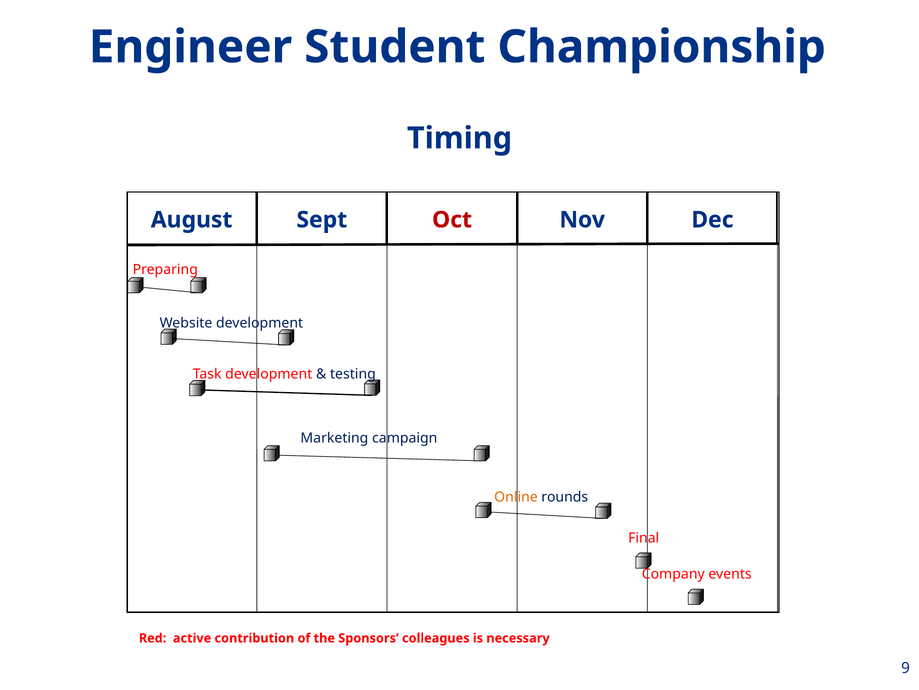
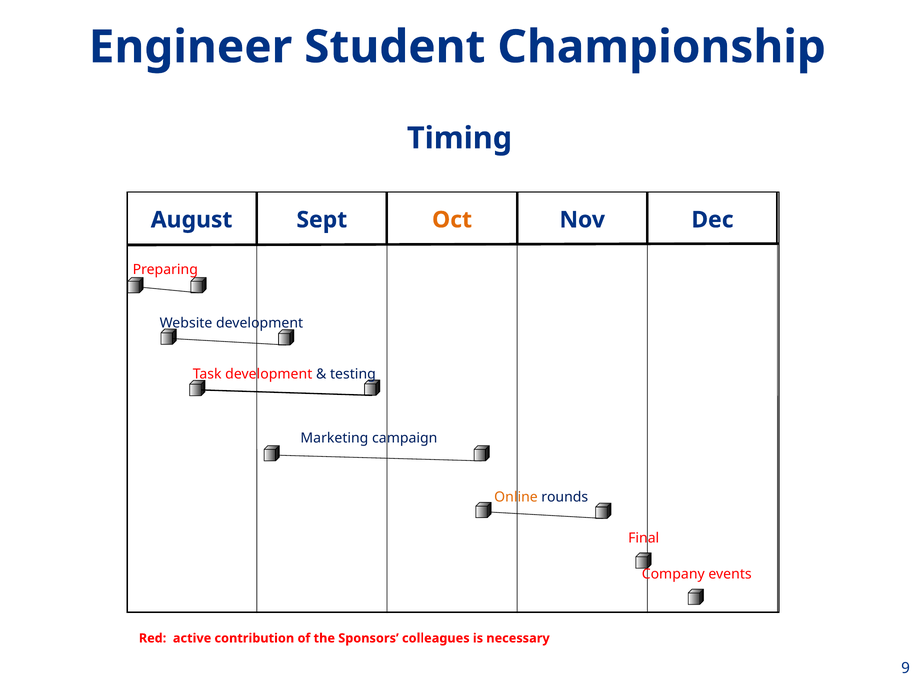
Oct colour: red -> orange (452, 220)
